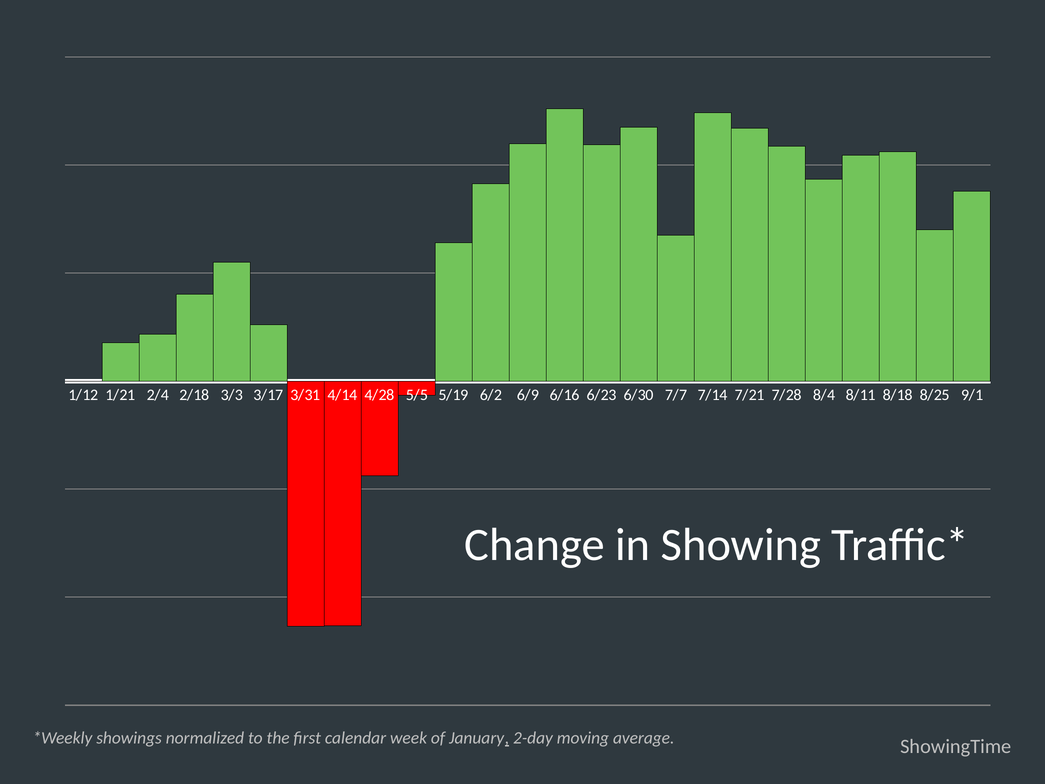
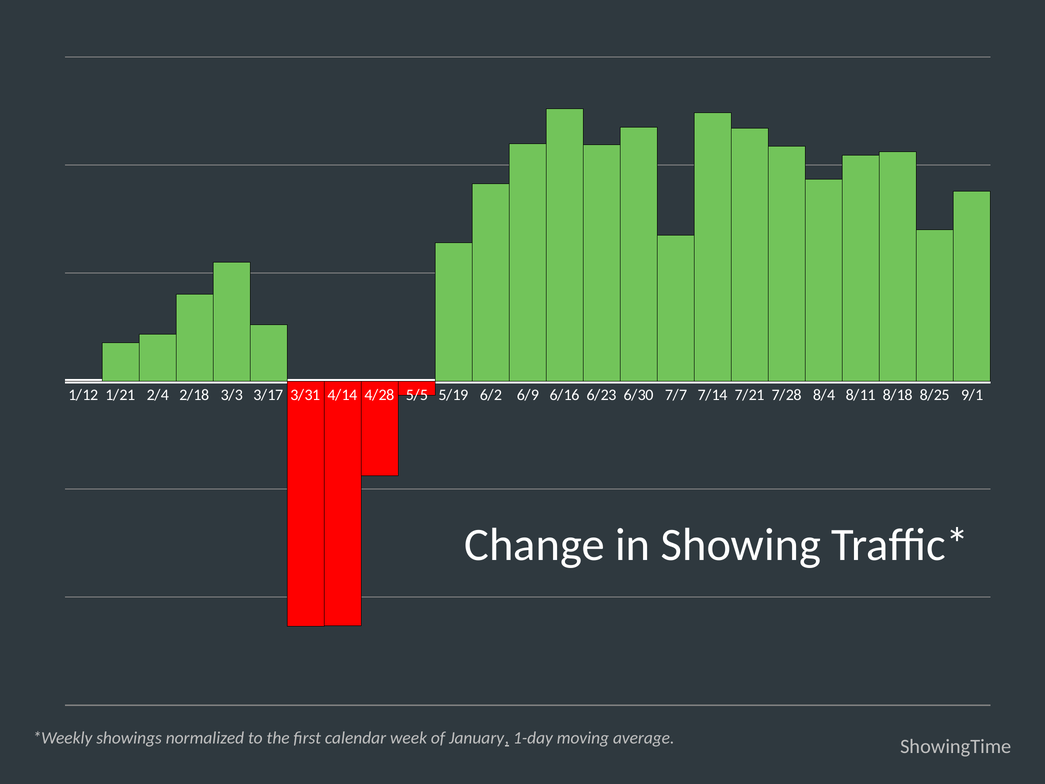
2-day: 2-day -> 1-day (533, 738)
